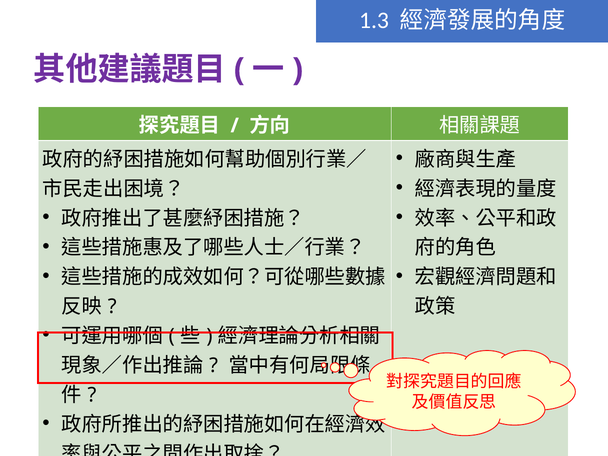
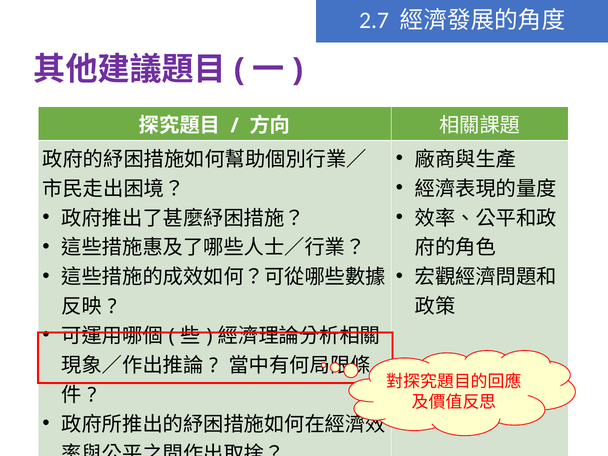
1.3: 1.3 -> 2.7 (374, 21)
